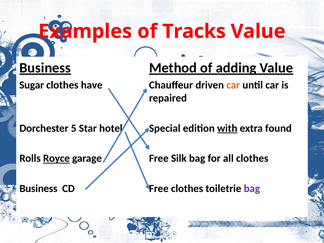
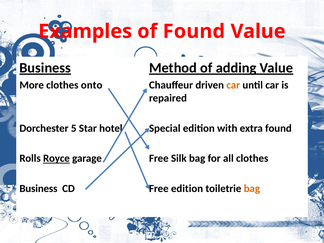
of Tracks: Tracks -> Found (194, 31)
Sugar: Sugar -> More (32, 85)
have: have -> onto (92, 85)
with underline: present -> none (227, 128)
Free clothes: clothes -> edition (187, 189)
bag colour: purple -> orange (252, 189)
